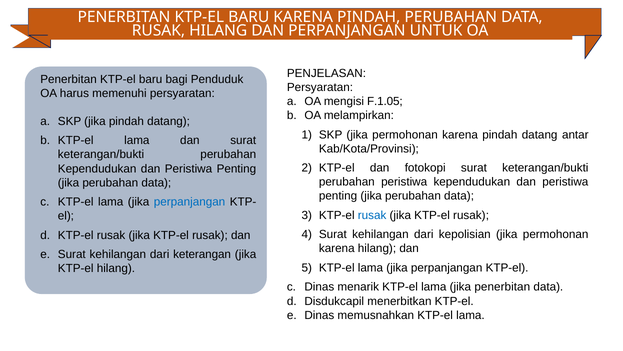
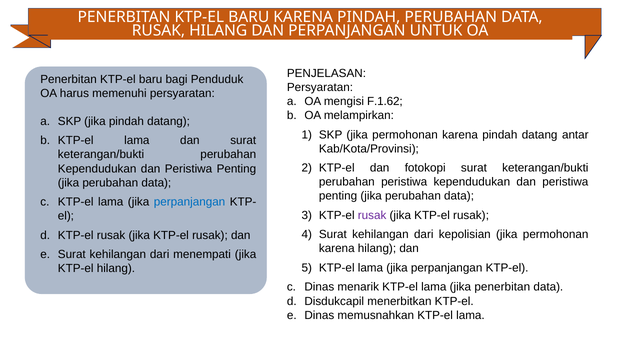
F.1.05: F.1.05 -> F.1.62 (385, 101)
rusak colour: blue -> purple (372, 215)
keterangan: keterangan -> menempati (202, 254)
